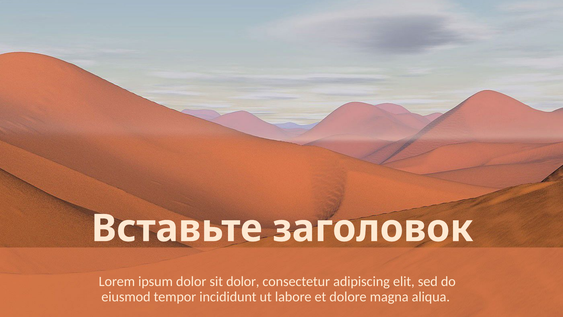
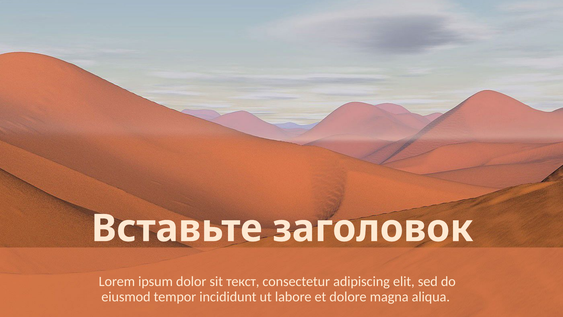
sit dolor: dolor -> текст (243, 281)
